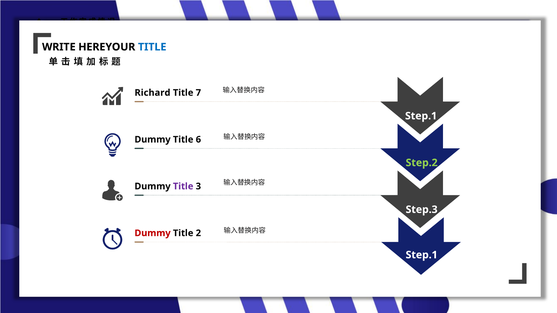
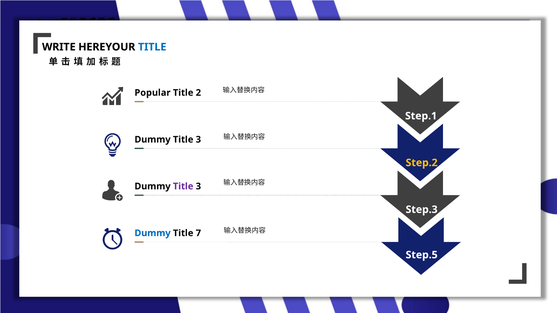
Richard: Richard -> Popular (153, 93)
7: 7 -> 2 (198, 93)
6: 6 -> 3 (198, 140)
Step.2 colour: light green -> yellow (422, 163)
Dummy colour: red -> blue (153, 233)
2: 2 -> 7 (198, 233)
Step.1: Step.1 -> Step.5 (422, 255)
